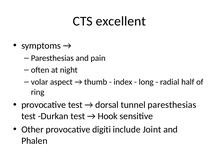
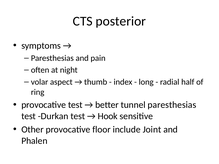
excellent: excellent -> posterior (121, 21)
dorsal: dorsal -> better (107, 105)
digiti: digiti -> floor (102, 130)
